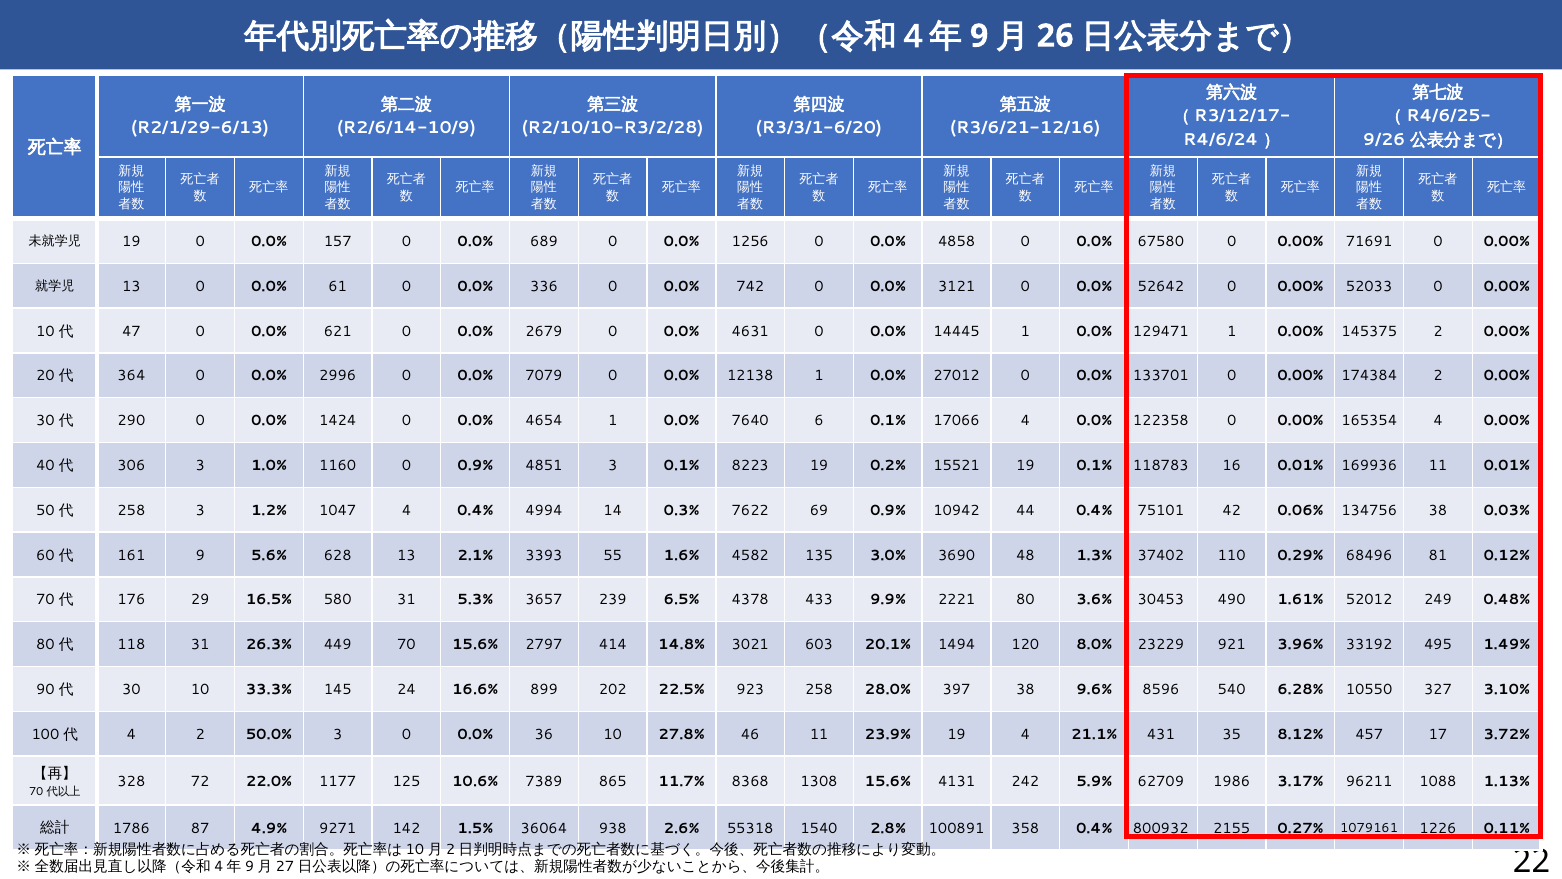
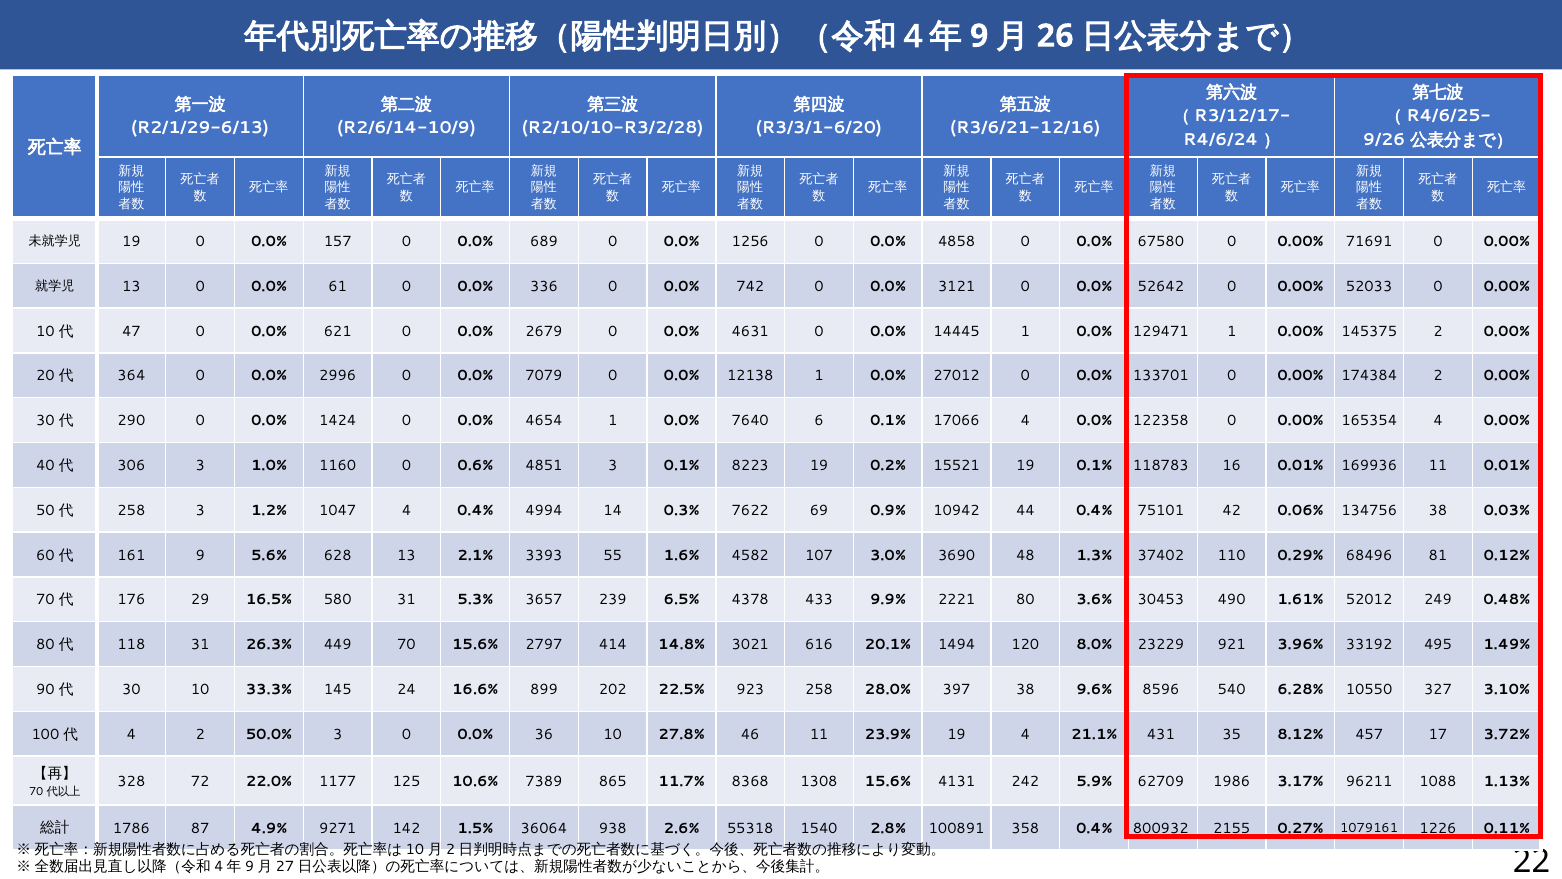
0 0.9%: 0.9% -> 0.6% (475, 465)
135: 135 -> 107 (819, 555)
603: 603 -> 616 (819, 645)
